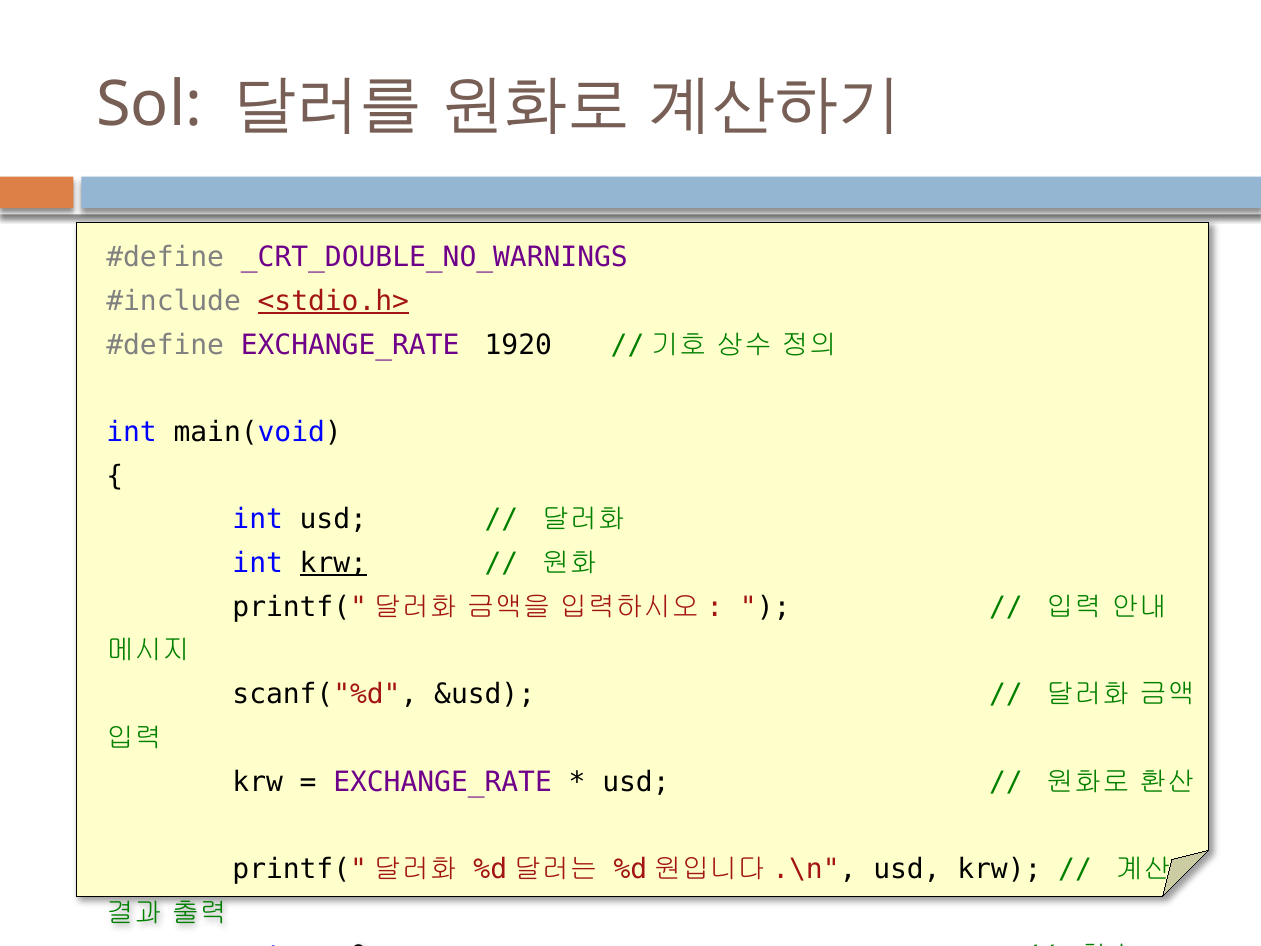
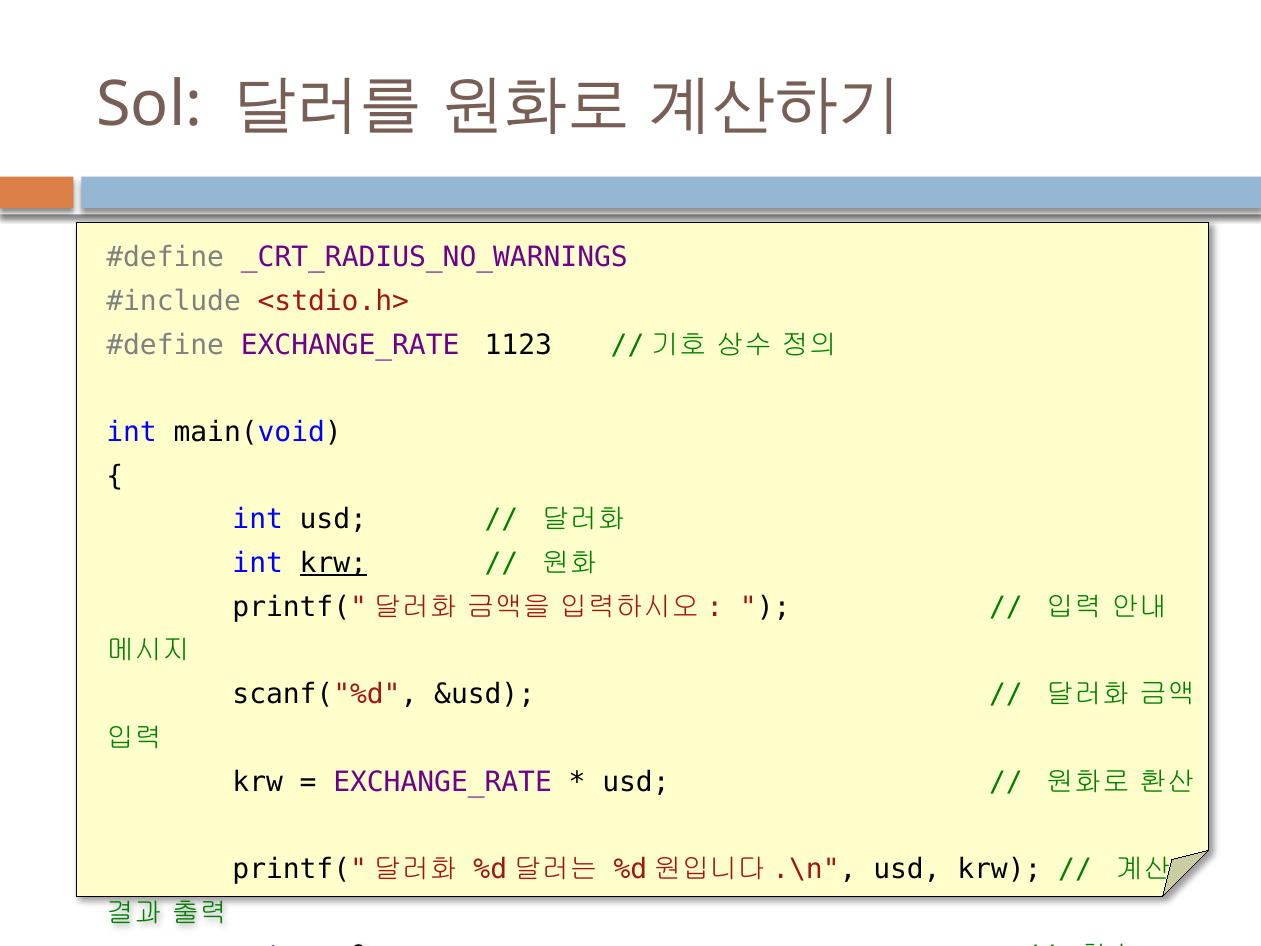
_CRT_DOUBLE_NO_WARNINGS: _CRT_DOUBLE_NO_WARNINGS -> _CRT_RADIUS_NO_WARNINGS (434, 257)
<stdio.h> underline: present -> none (333, 301)
1920: 1920 -> 1123 (518, 345)
